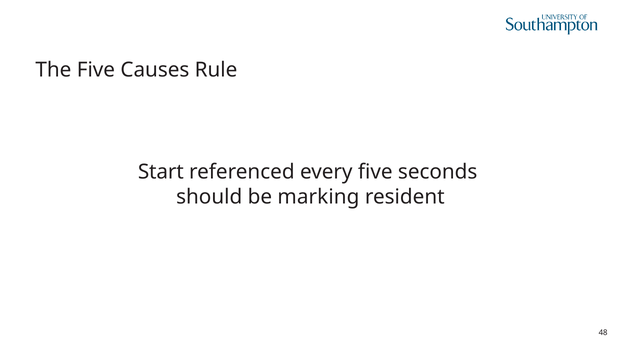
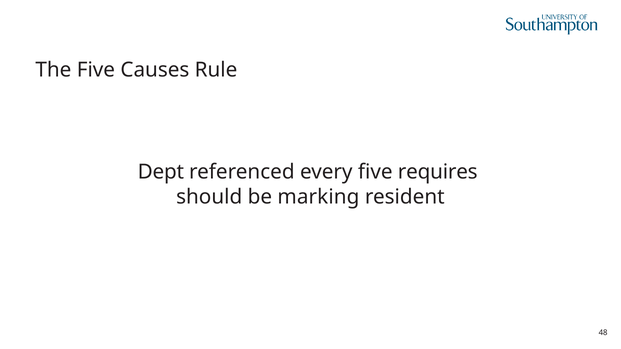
Start: Start -> Dept (161, 172)
seconds: seconds -> requires (438, 172)
